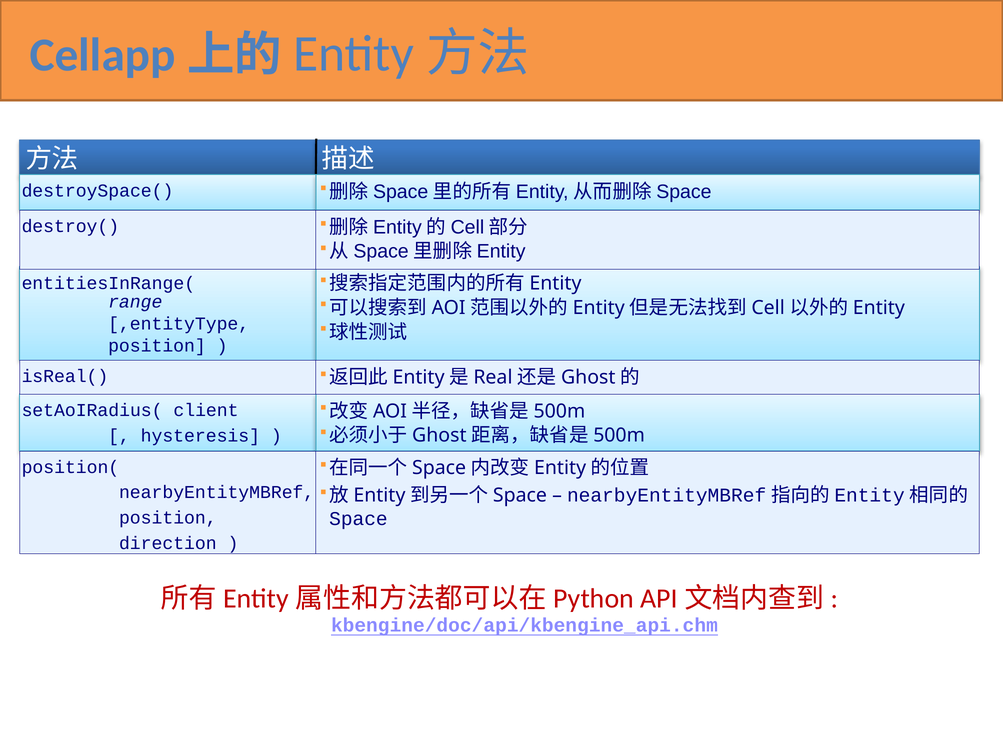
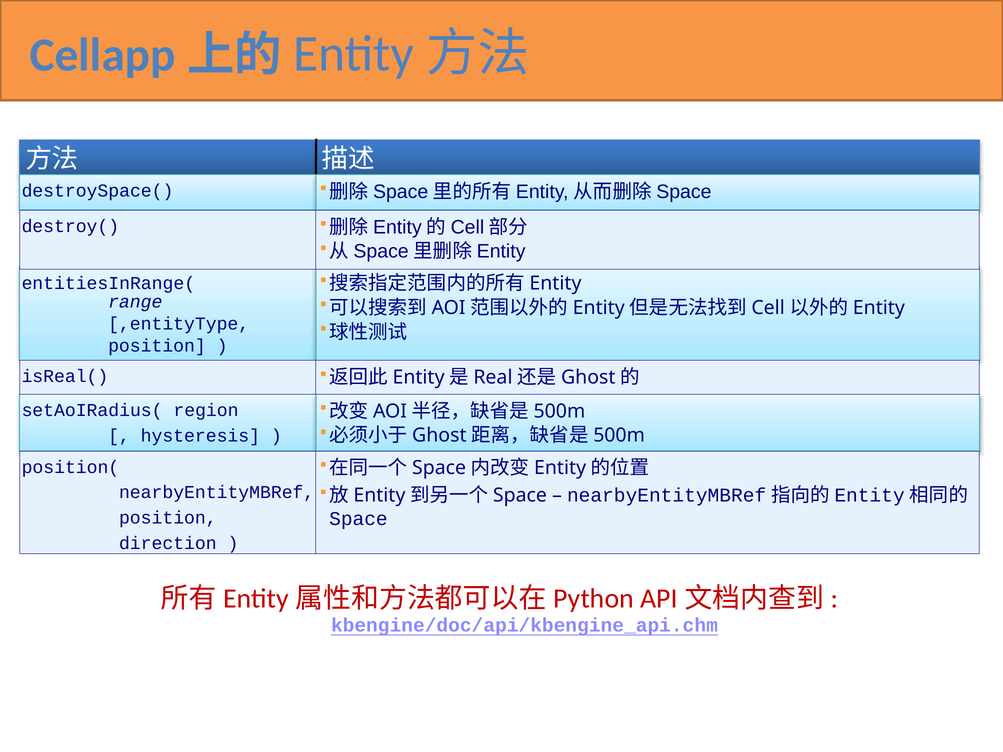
client: client -> region (206, 410)
